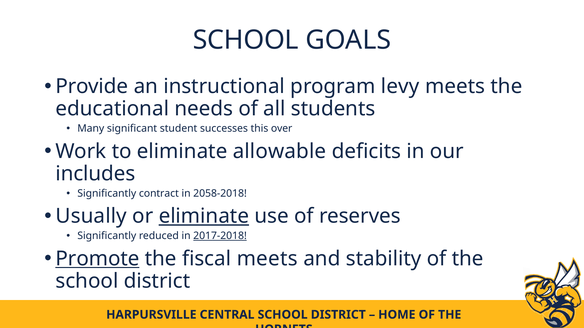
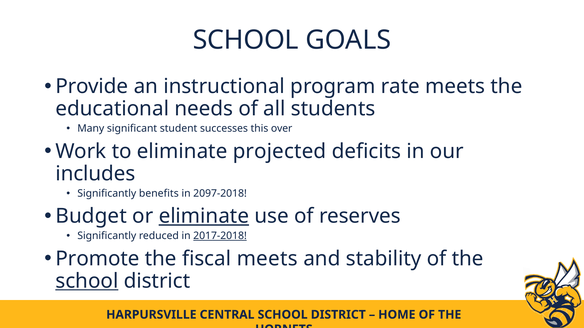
levy: levy -> rate (400, 87)
allowable: allowable -> projected (279, 151)
contract: contract -> benefits (159, 194)
2058-2018: 2058-2018 -> 2097-2018 (220, 194)
Usually: Usually -> Budget (91, 216)
Promote underline: present -> none (98, 259)
school underline: none -> present (87, 281)
